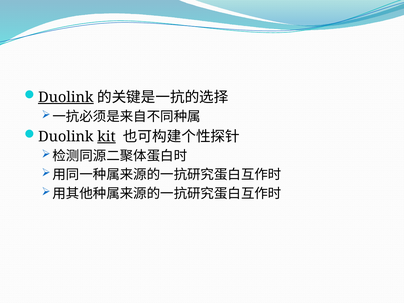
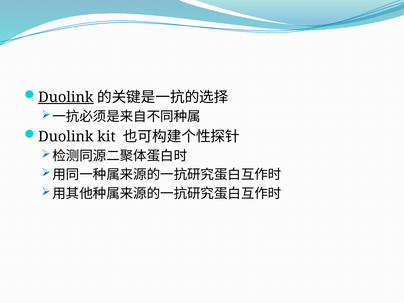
kit underline: present -> none (106, 137)
